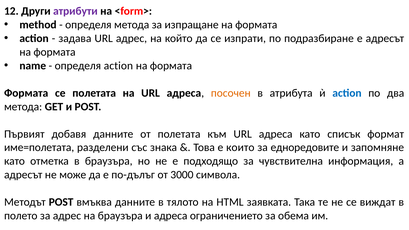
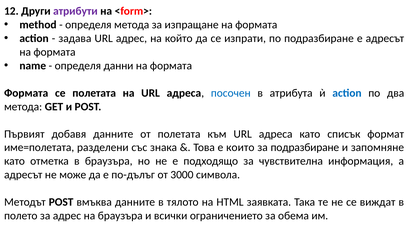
определя action: action -> данни (118, 66)
посочен colour: orange -> blue (231, 93)
за едноредовите: едноредовите -> подразбиране (305, 148)
и адреса: адреса -> всички (171, 216)
